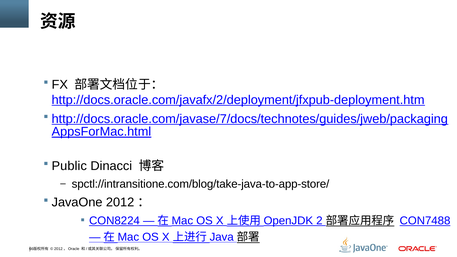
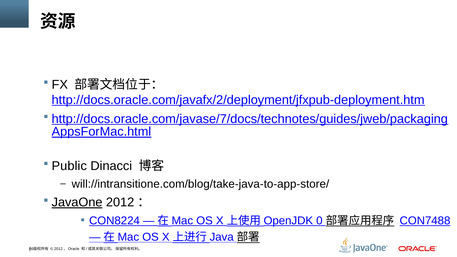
spctl://intransitione.com/blog/take-java-to-app-store/: spctl://intransitione.com/blog/take-java-to-app-store/ -> will://intransitione.com/blog/take-java-to-app-store/ (200, 184)
JavaOne underline: none -> present (77, 202)
2: 2 -> 0 (319, 221)
